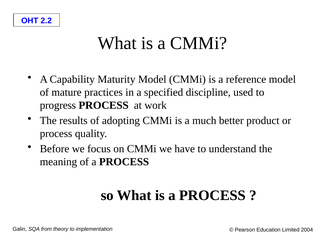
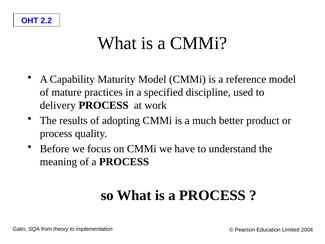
progress: progress -> delivery (58, 105)
